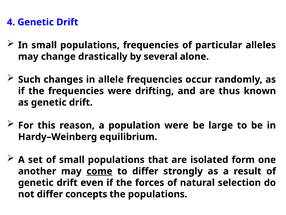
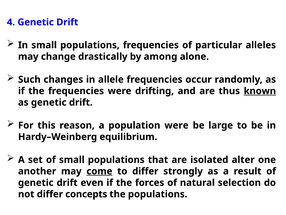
several: several -> among (160, 56)
known underline: none -> present (260, 91)
form: form -> alter (243, 159)
